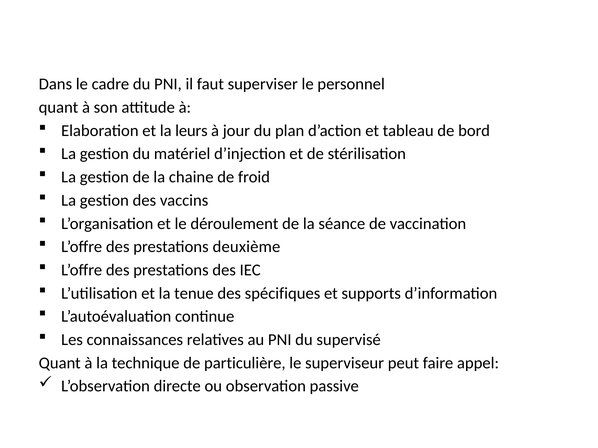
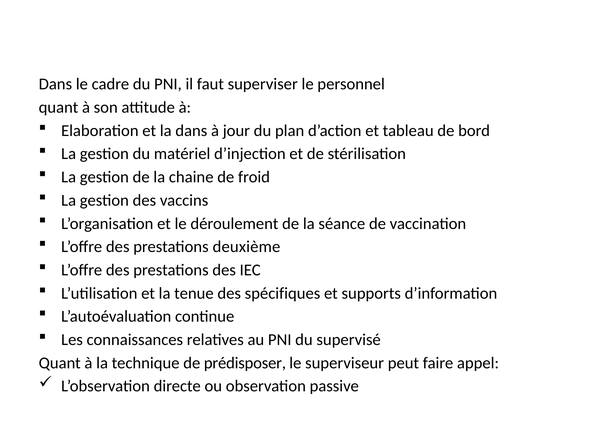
la leurs: leurs -> dans (191, 131)
particulière: particulière -> prédisposer (245, 363)
